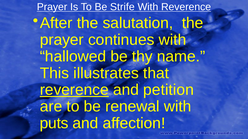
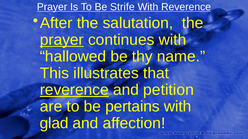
prayer underline: none -> present (62, 40)
renewal: renewal -> pertains (132, 107)
puts: puts -> glad (54, 124)
